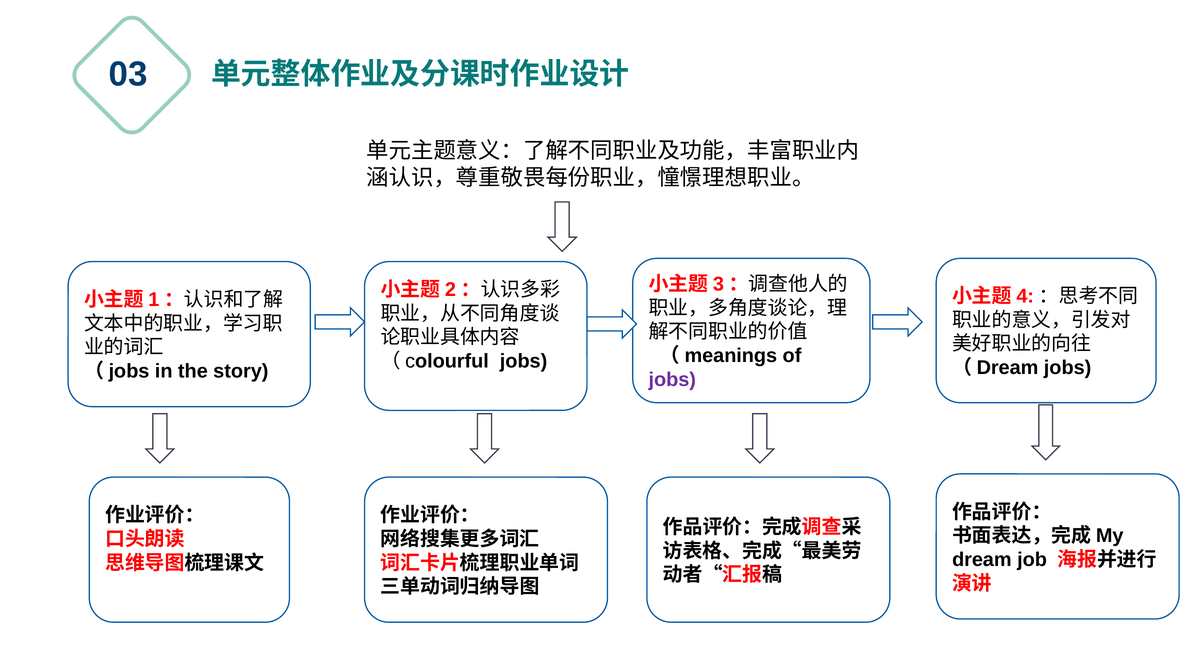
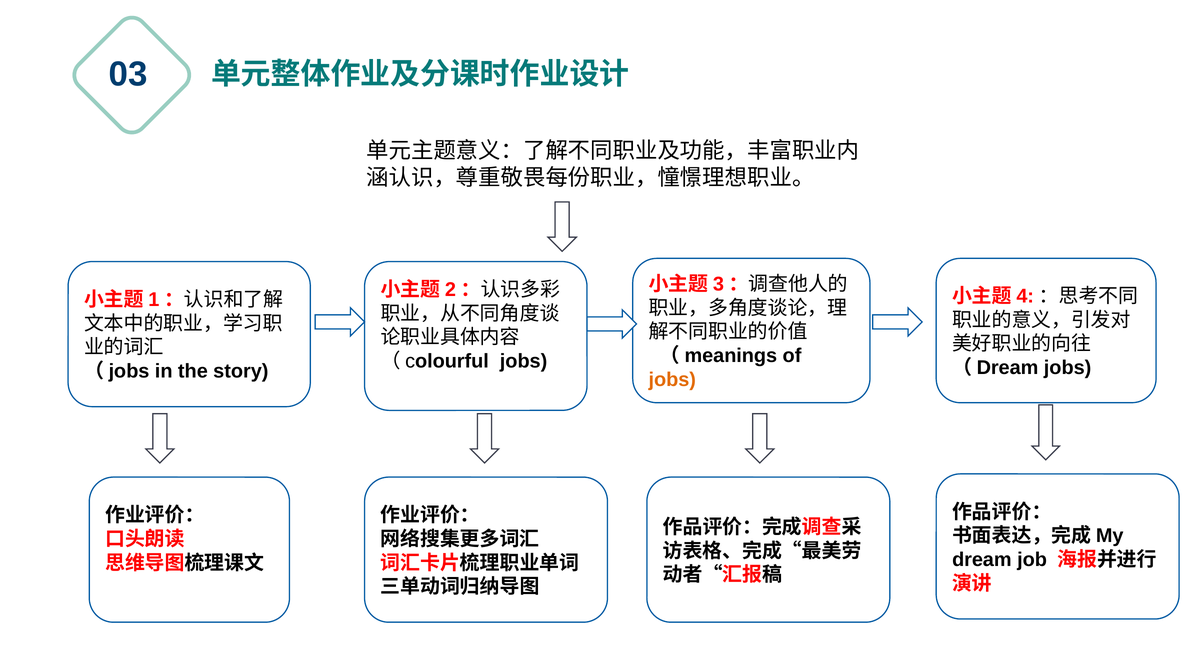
jobs colour: purple -> orange (672, 380)
